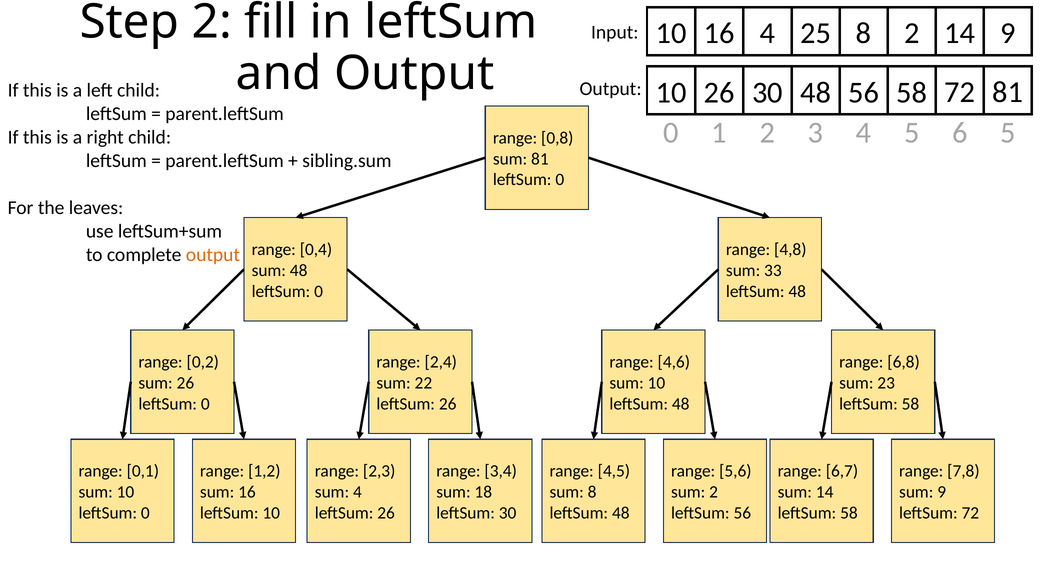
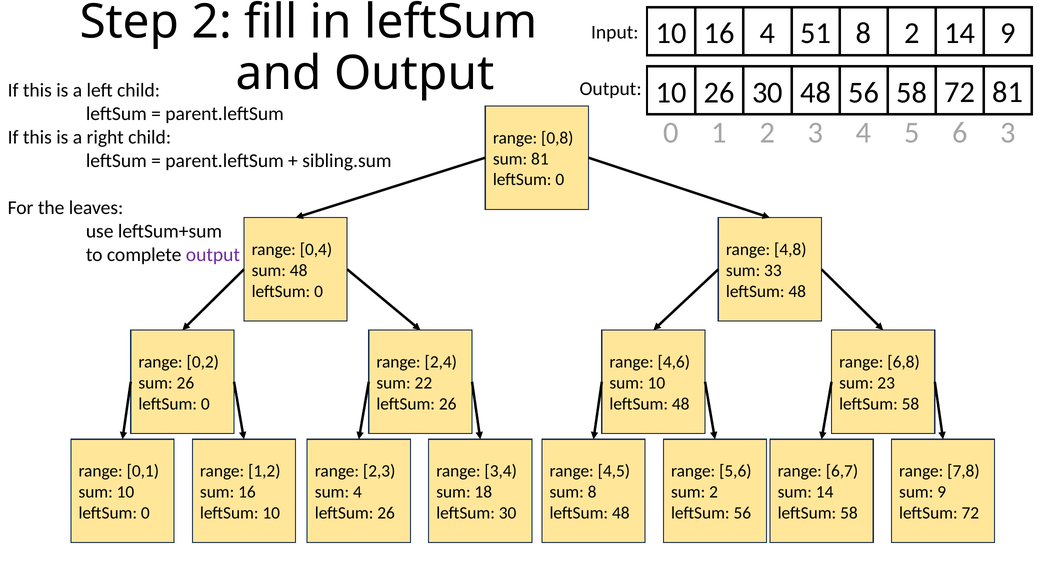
25: 25 -> 51 (816, 33)
6 5: 5 -> 3 (1008, 132)
output colour: orange -> purple (213, 254)
